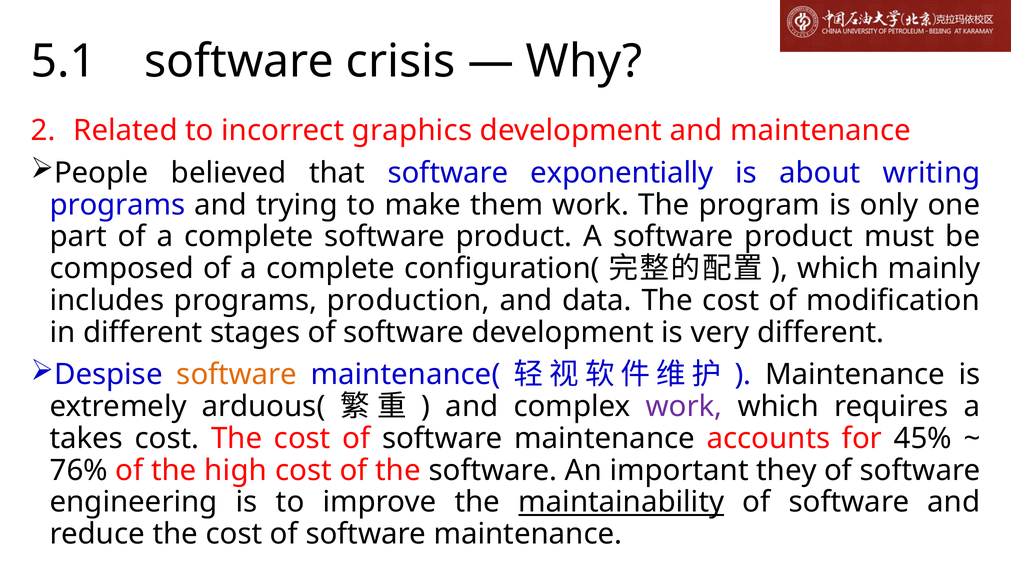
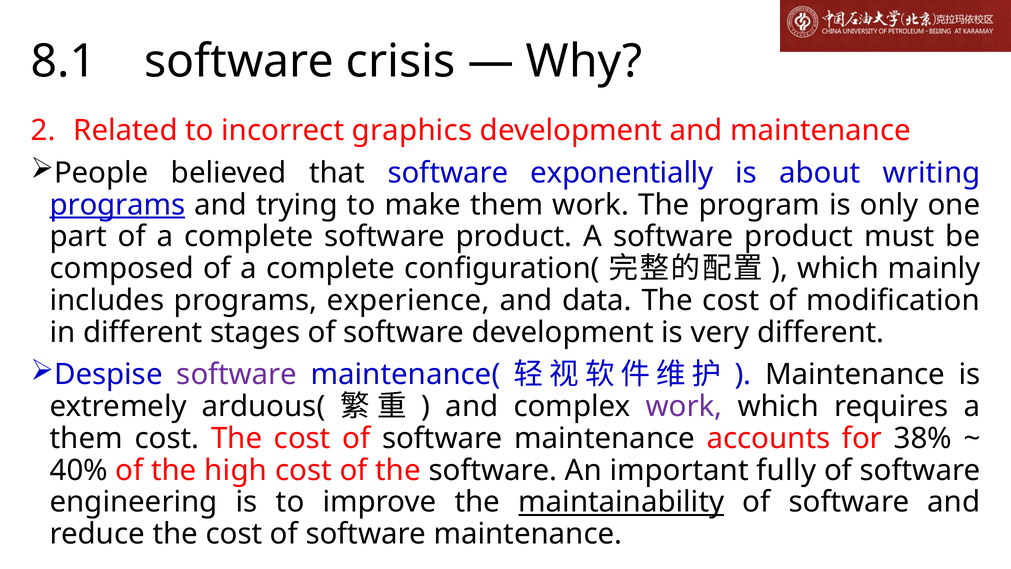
5.1: 5.1 -> 8.1 (63, 61)
programs underline: none -> present (117, 205)
production: production -> experience (408, 300)
software colour: orange -> purple (237, 375)
takes: takes -> them (86, 438)
45%: 45% -> 38% (923, 438)
76%: 76% -> 40% (79, 470)
they: they -> fully (786, 470)
